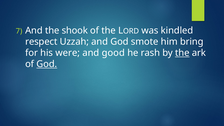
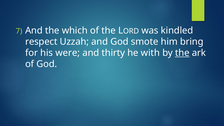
shook: shook -> which (75, 31)
good: good -> thirty (113, 53)
rash: rash -> with (150, 53)
God underline: present -> none (47, 64)
